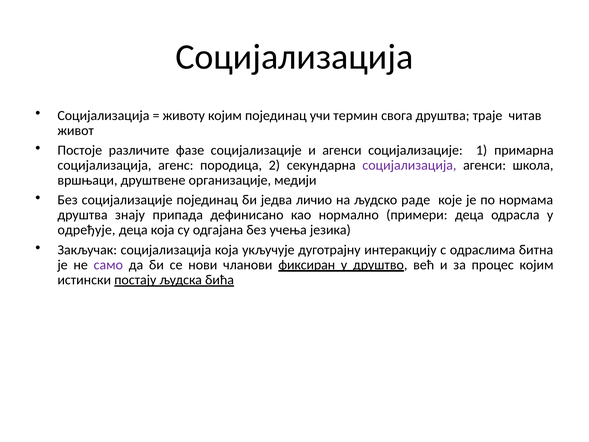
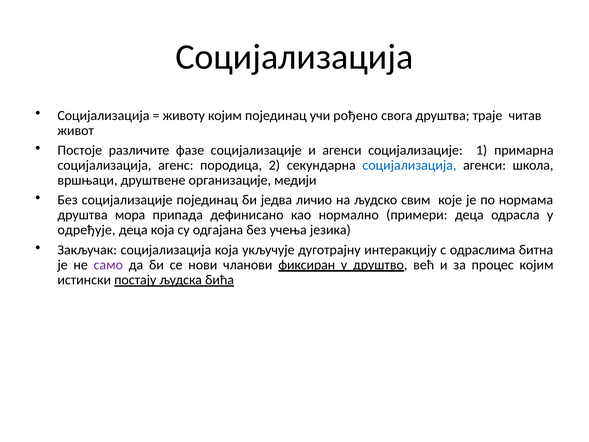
термин: термин -> рођено (356, 115)
социјализација colour: purple -> blue (409, 165)
раде: раде -> свим (416, 200)
знају: знају -> мора (130, 215)
